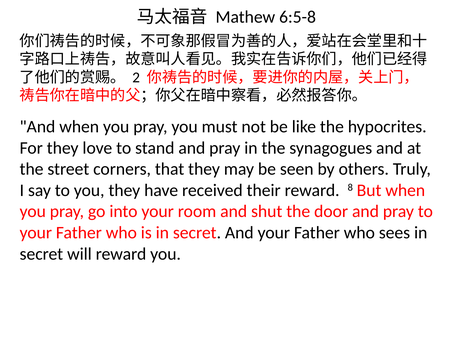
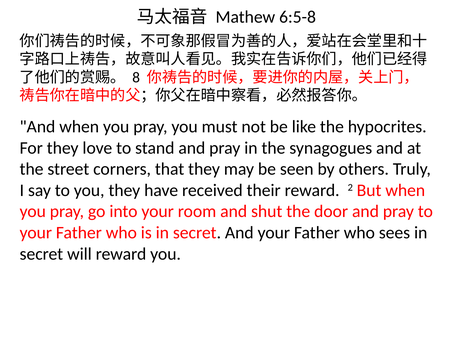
2: 2 -> 8 (136, 77)
8: 8 -> 2 (350, 187)
